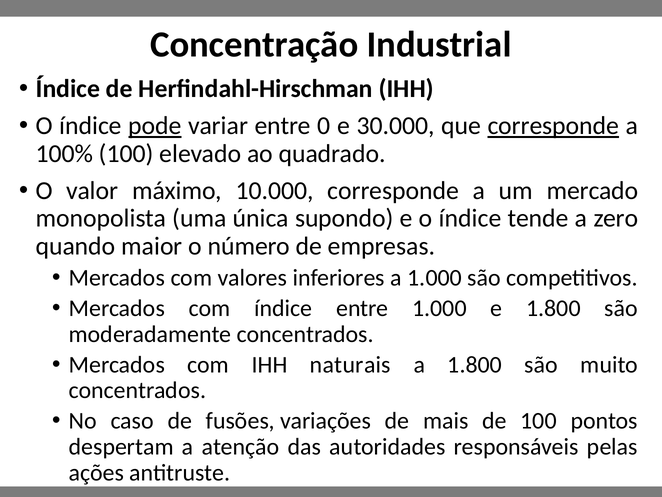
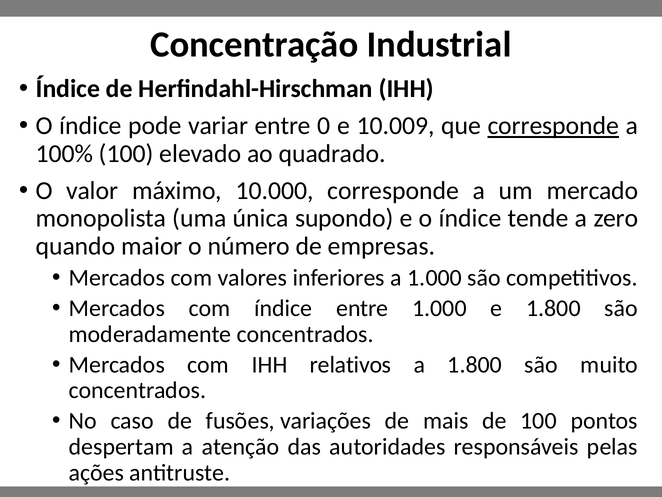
pode underline: present -> none (155, 126)
30.000: 30.000 -> 10.009 (396, 126)
naturais: naturais -> relativos (351, 364)
